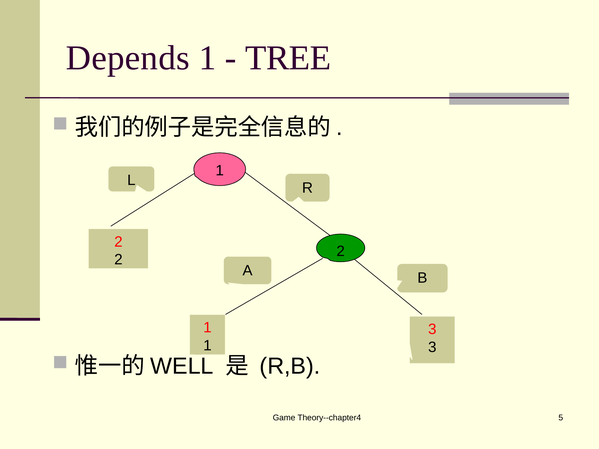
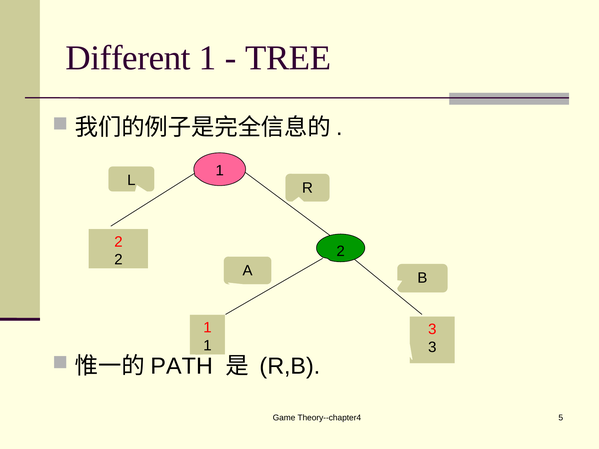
Depends: Depends -> Different (128, 58)
WELL: WELL -> PATH (182, 366)
